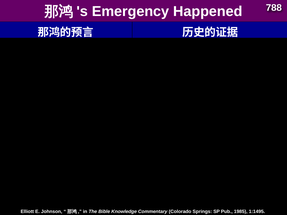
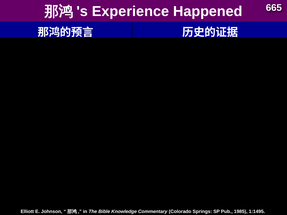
Emergency: Emergency -> Experience (130, 11)
788: 788 -> 665 (274, 8)
